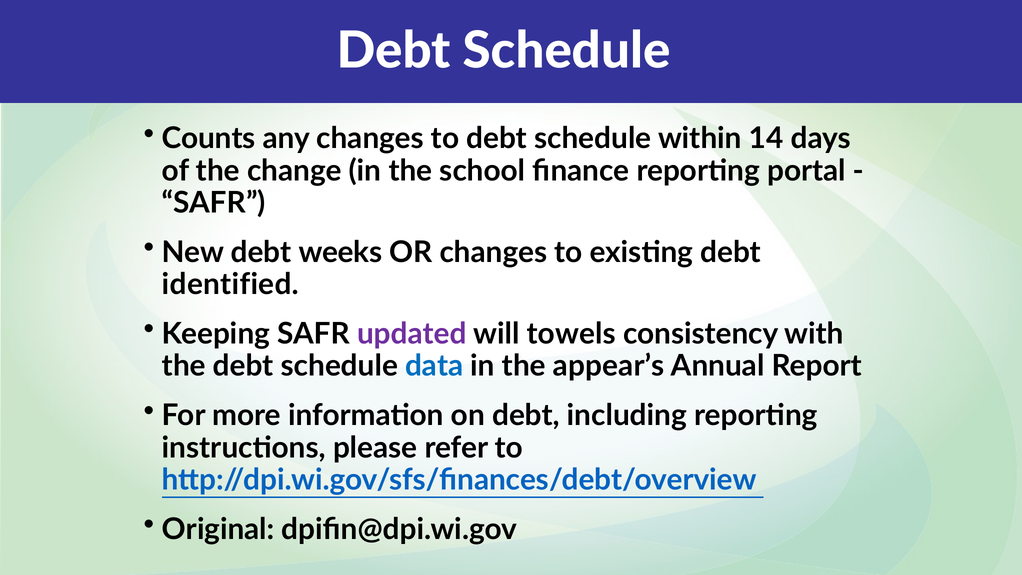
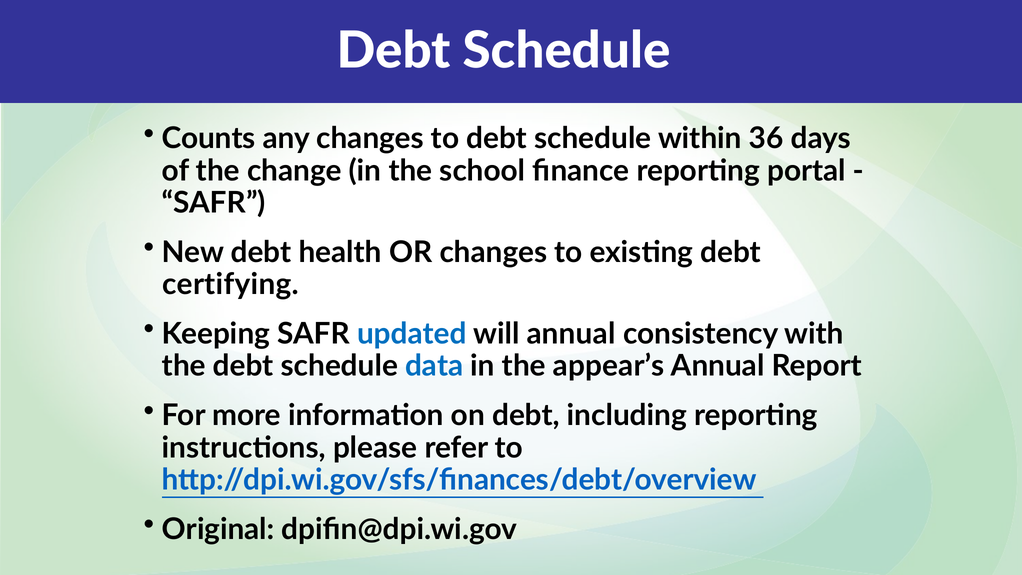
14: 14 -> 36 (766, 138)
weeks: weeks -> health (340, 252)
identified: identified -> certifying (230, 284)
updated colour: purple -> blue (412, 334)
will towels: towels -> annual (571, 334)
